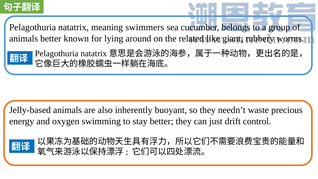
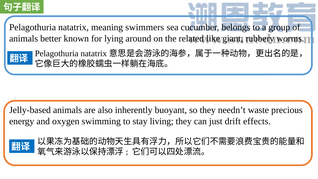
stay better: better -> living (162, 121)
control: control -> effects (257, 121)
